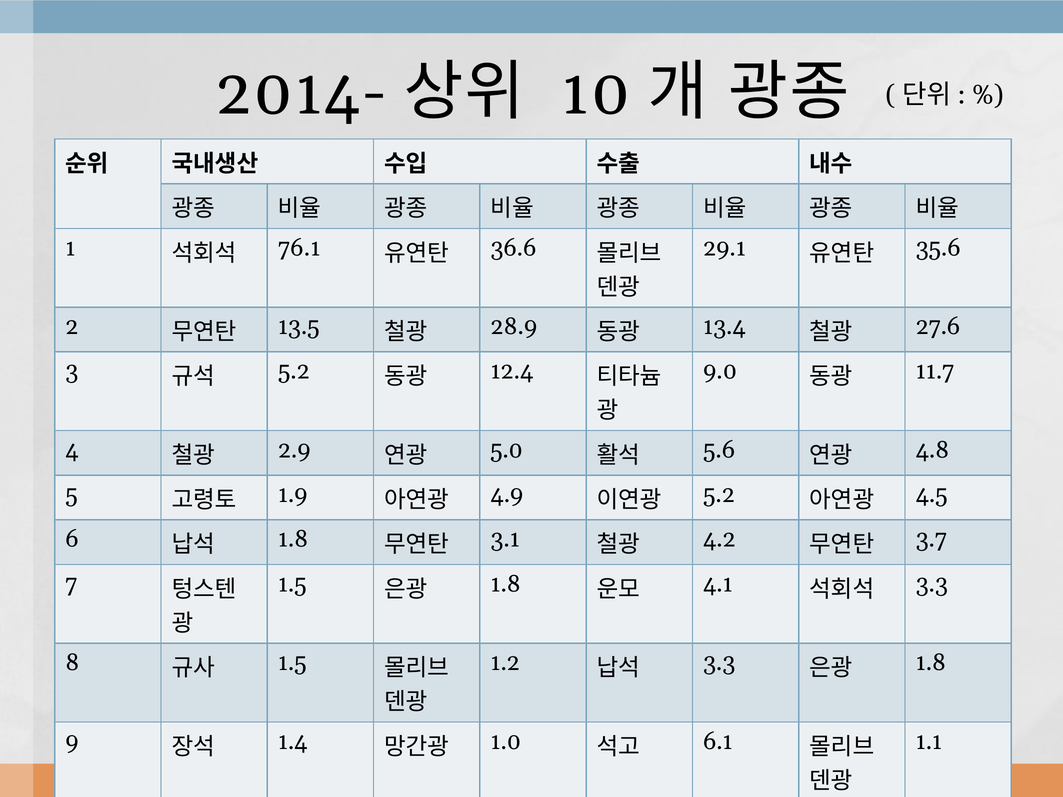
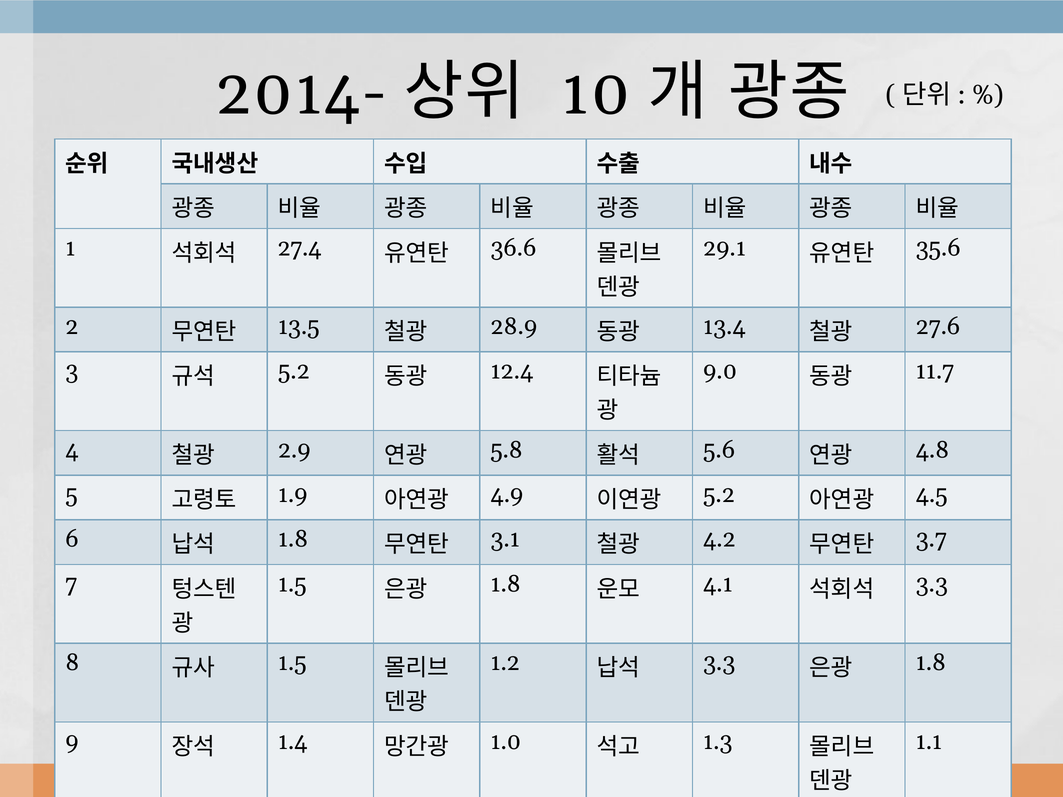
76.1: 76.1 -> 27.4 (300, 248)
5.0: 5.0 -> 5.8 (507, 450)
6.1: 6.1 -> 1.3 (718, 742)
